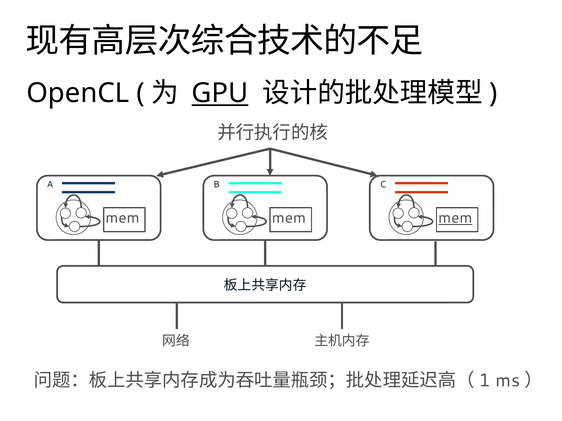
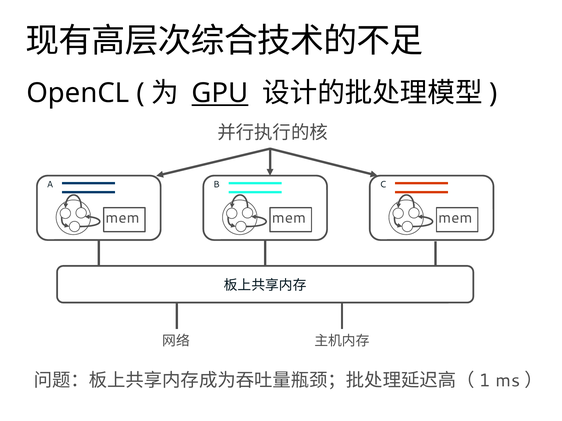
mem underline: present -> none (455, 218)
